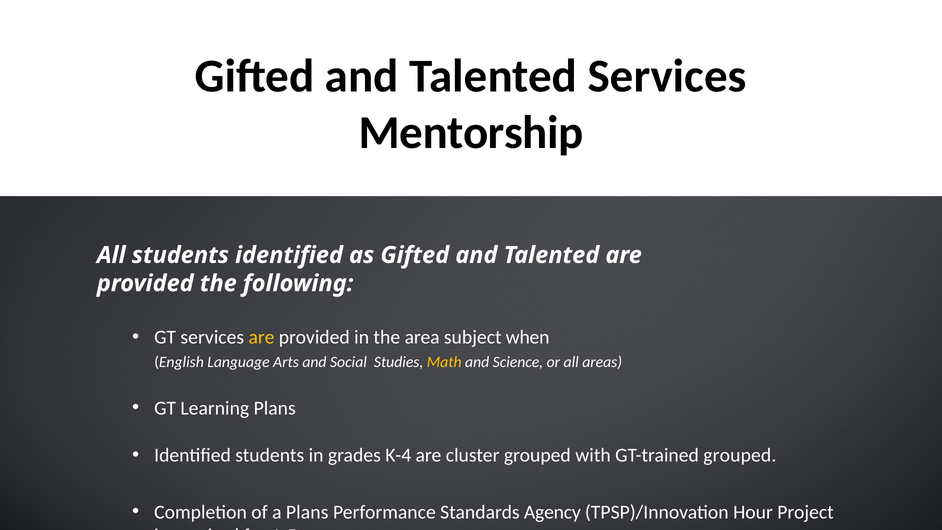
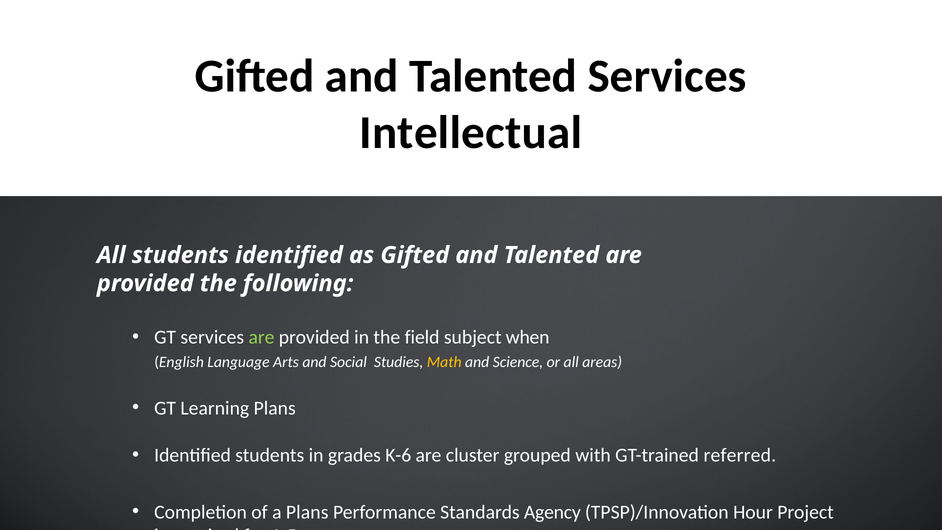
Mentorship: Mentorship -> Intellectual (471, 132)
are colour: yellow -> light green (262, 337)
area: area -> field (422, 337)
K-4: K-4 -> K-6 (398, 455)
GT-trained grouped: grouped -> referred (740, 455)
